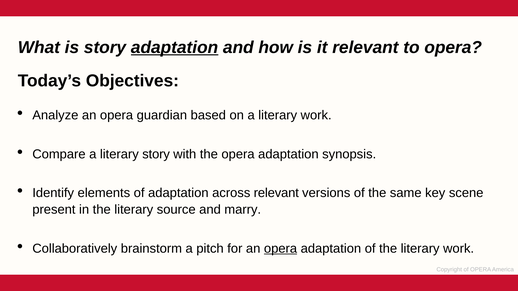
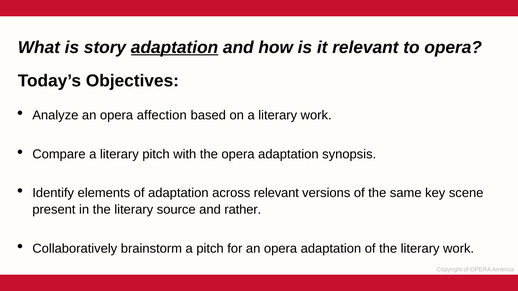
guardian: guardian -> affection (162, 115)
literary story: story -> pitch (156, 154)
marry: marry -> rather (243, 210)
opera underline: present -> none (281, 249)
